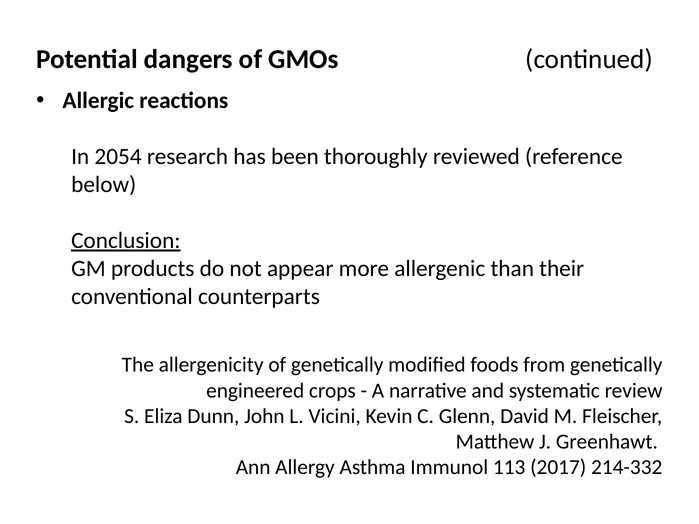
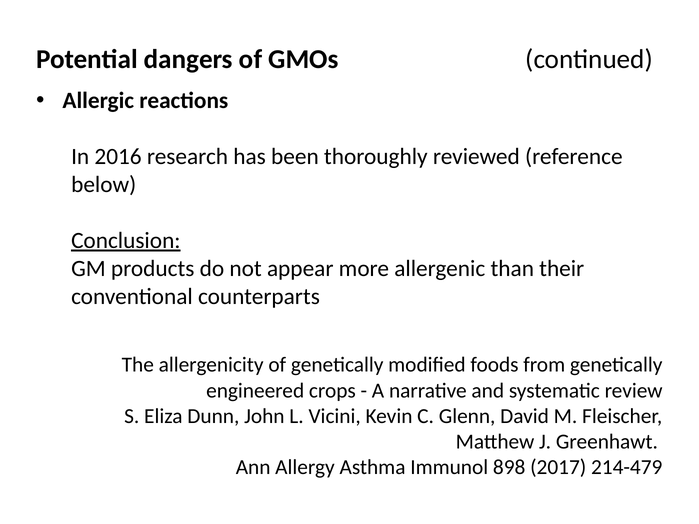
2054: 2054 -> 2016 (118, 157)
113: 113 -> 898 (509, 468)
214-332: 214-332 -> 214-479 (627, 468)
